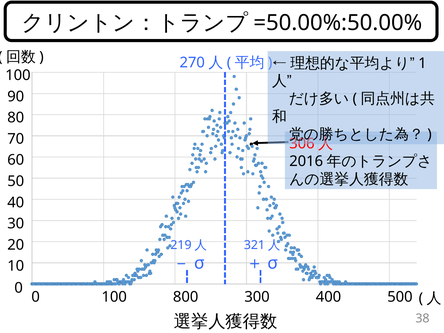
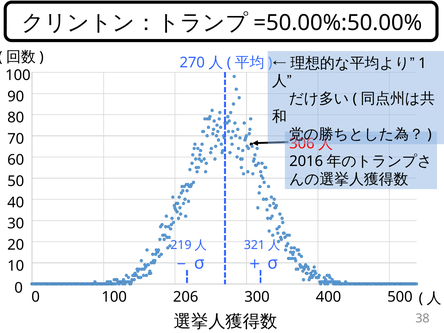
800: 800 -> 206 (186, 297)
